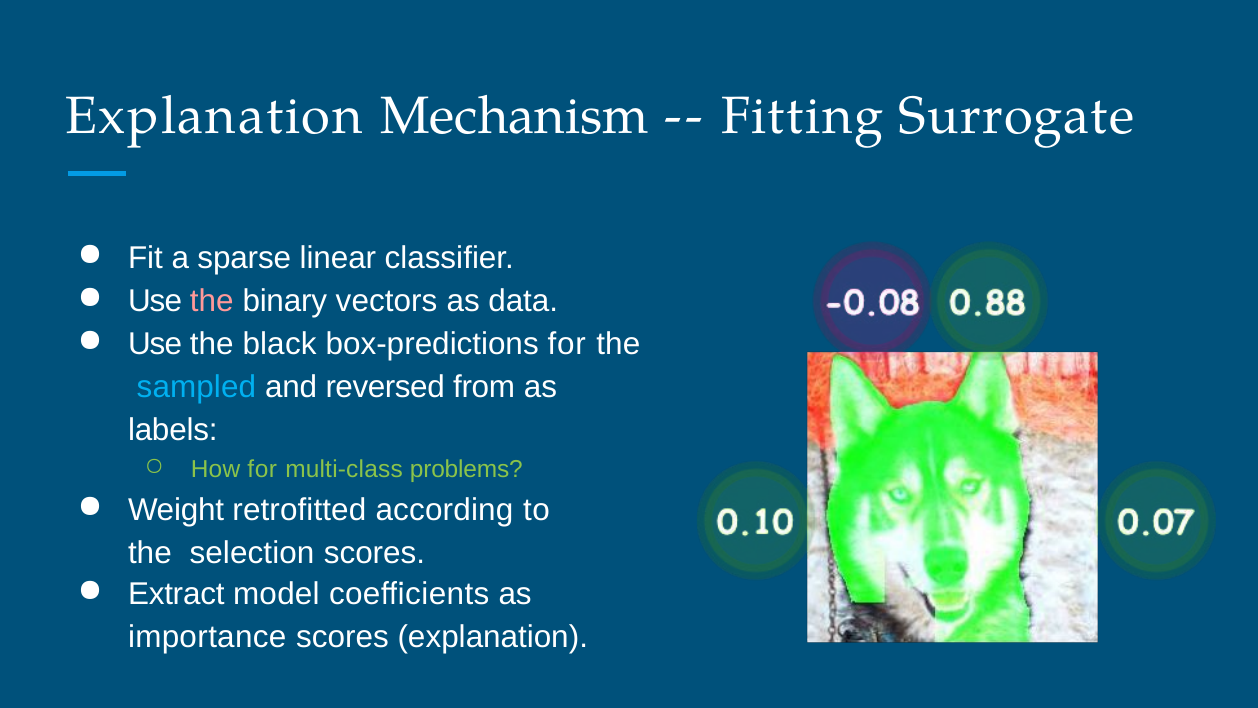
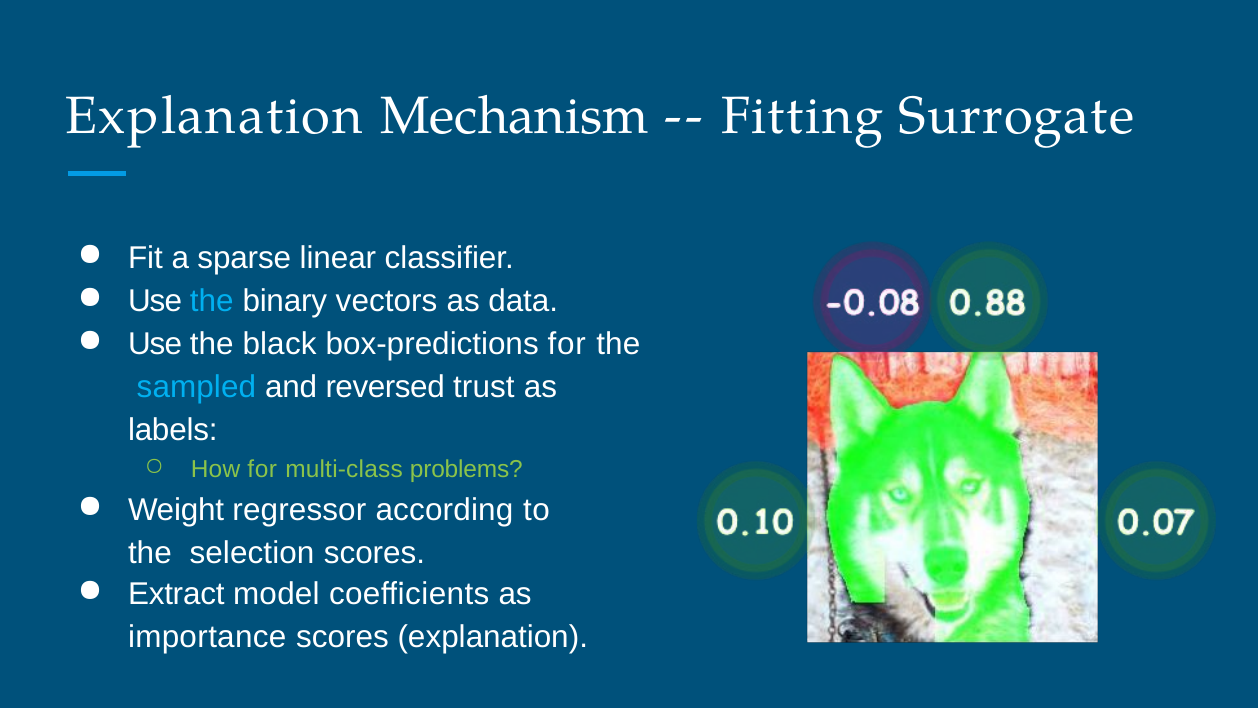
the colour: pink -> light blue (212, 301)
from: from -> trust (484, 387)
retroﬁtted: retroﬁtted -> regressor (299, 510)
